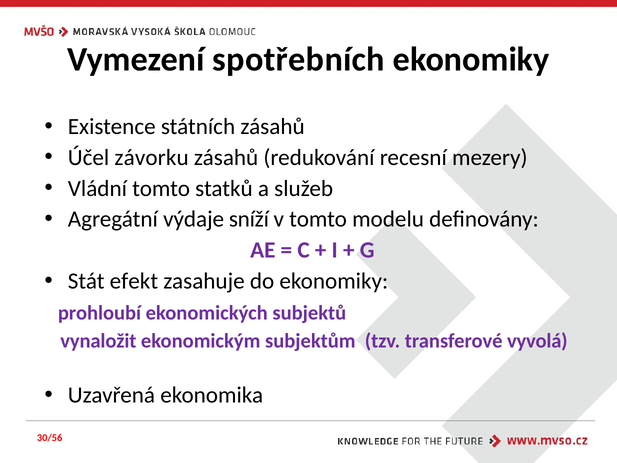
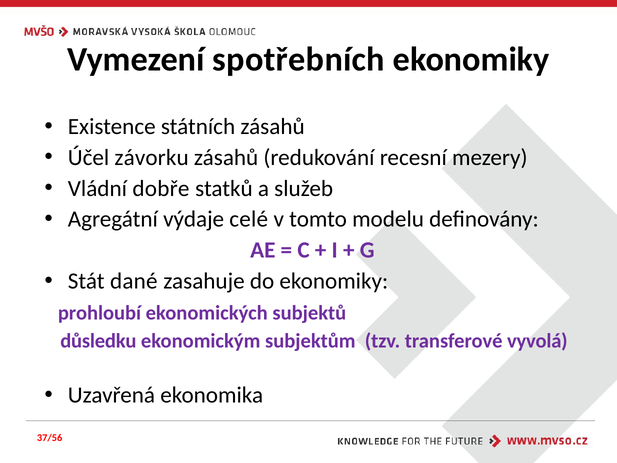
Vládní tomto: tomto -> dobře (161, 188)
sníží: sníží -> celé (249, 219)
efekt: efekt -> dané (134, 281)
vynaložit: vynaložit -> důsledku (98, 341)
30/56: 30/56 -> 37/56 (50, 438)
